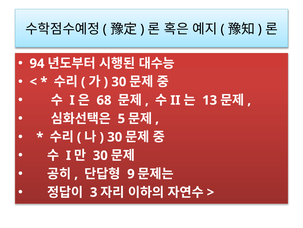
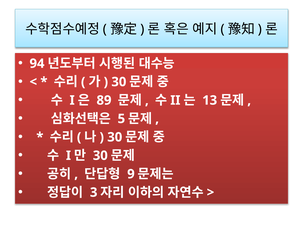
68: 68 -> 89 (104, 100)
